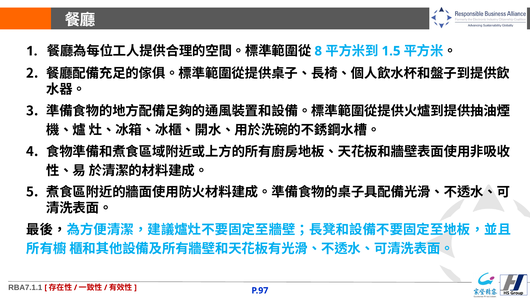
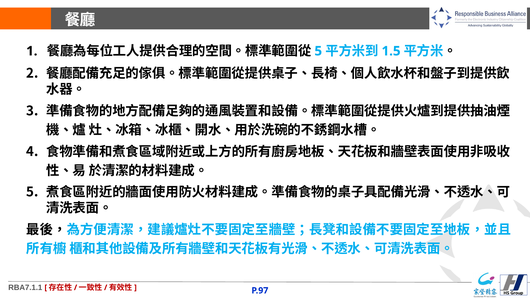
8: 8 -> 5 (318, 51)
